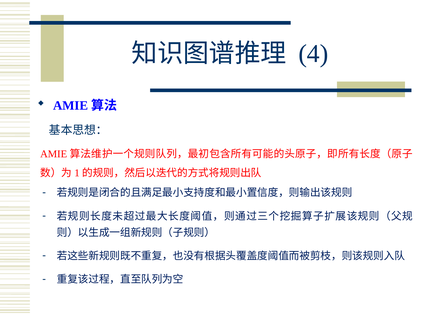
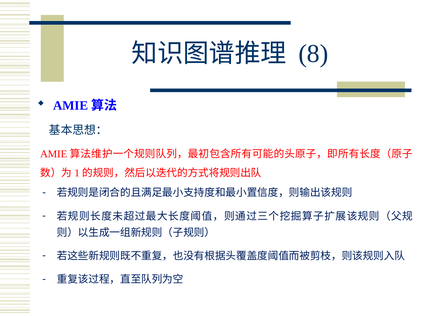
4: 4 -> 8 (313, 54)
